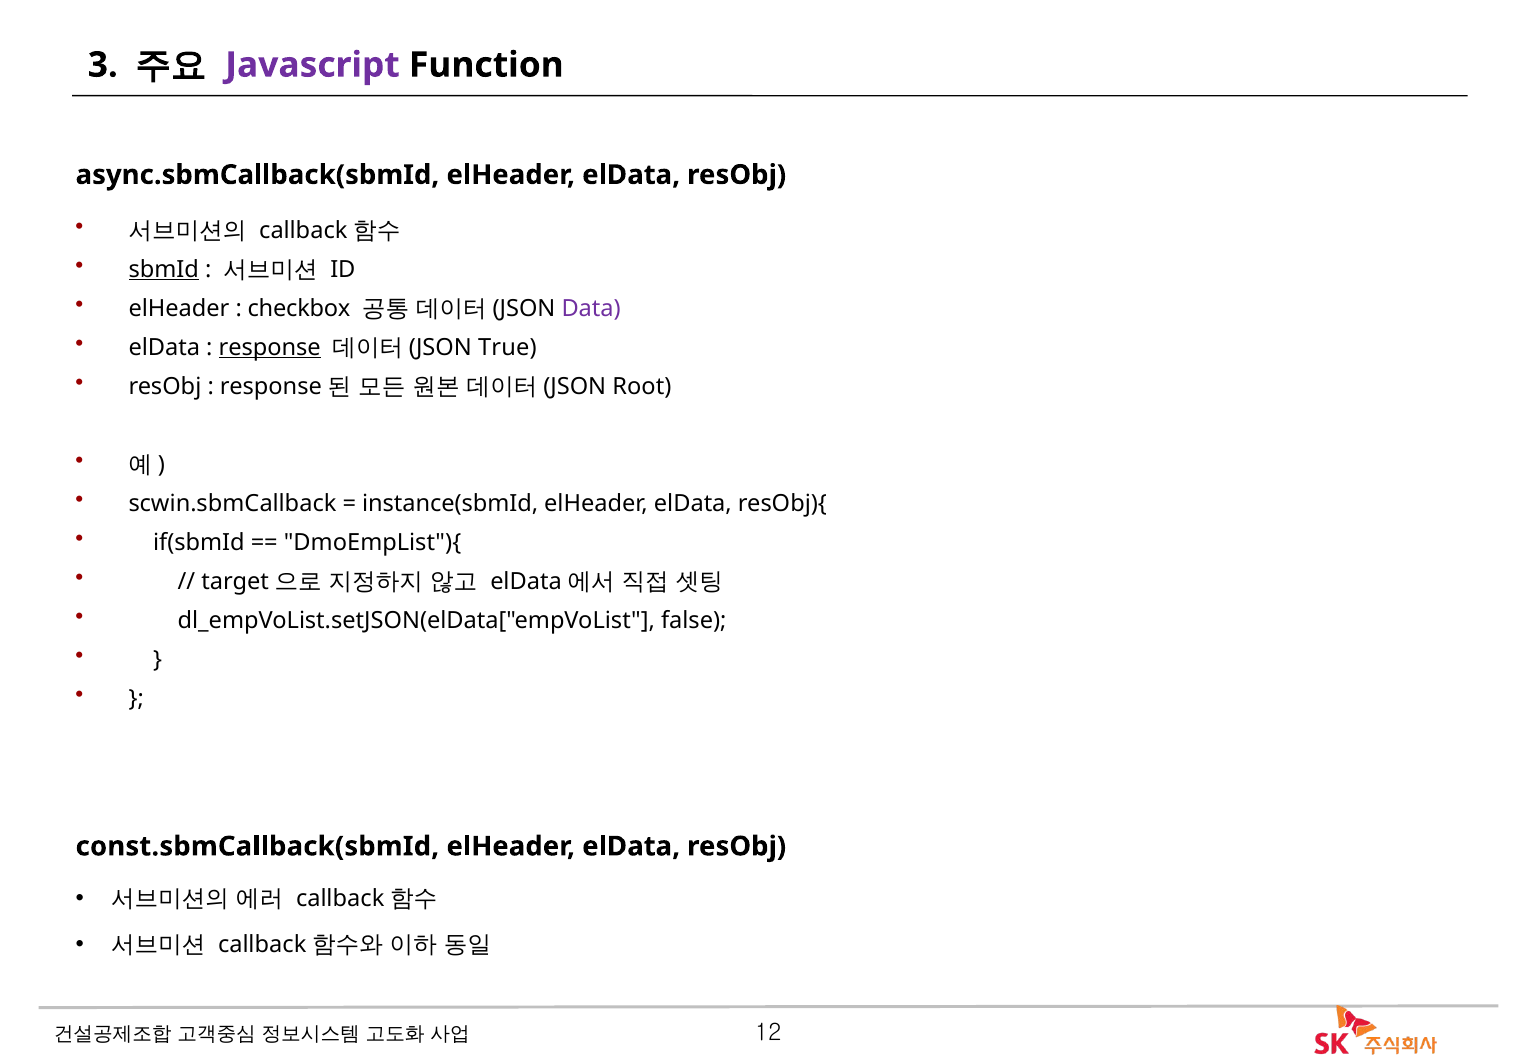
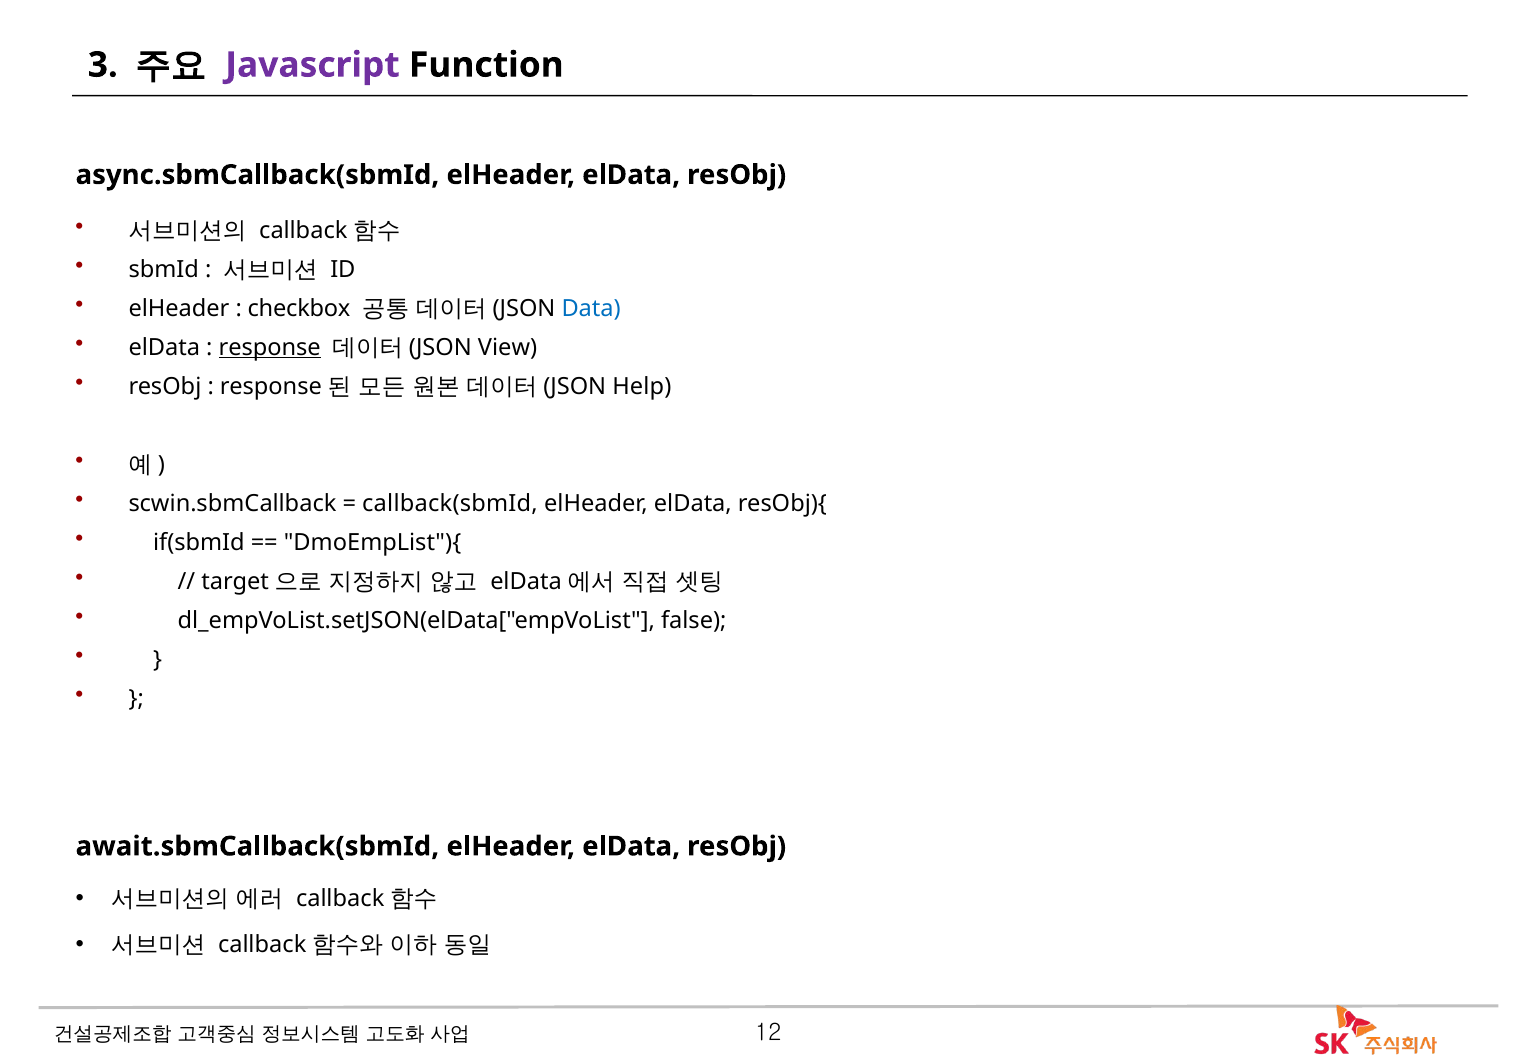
sbmId underline: present -> none (164, 270)
Data colour: purple -> blue (591, 309)
True: True -> View (508, 348)
Root: Root -> Help (642, 387)
instance(sbmId: instance(sbmId -> callback(sbmId (450, 504)
const.sbmCallback(sbmId: const.sbmCallback(sbmId -> await.sbmCallback(sbmId (257, 847)
